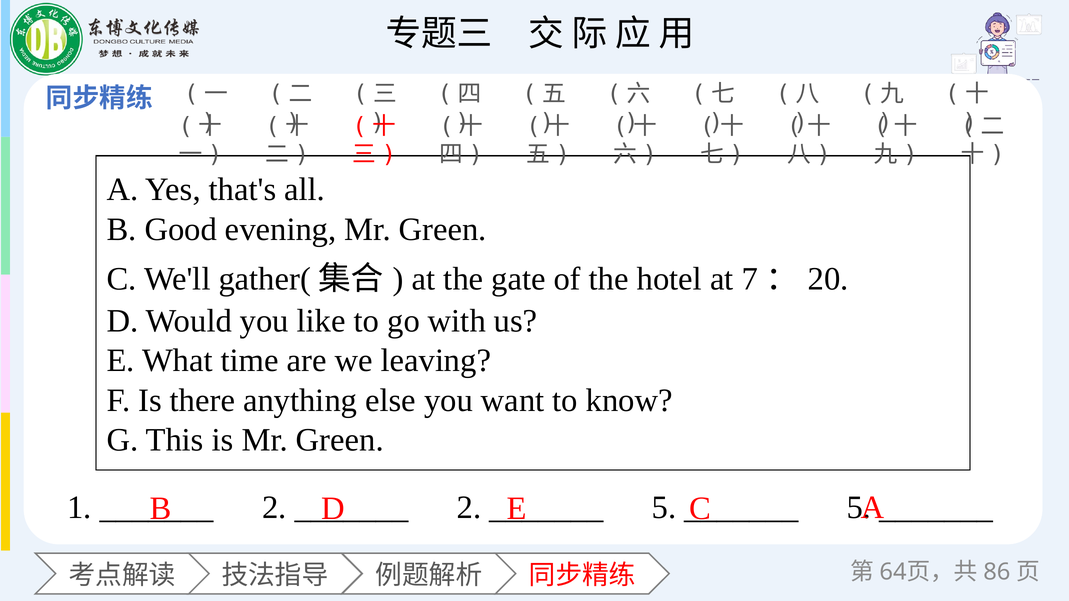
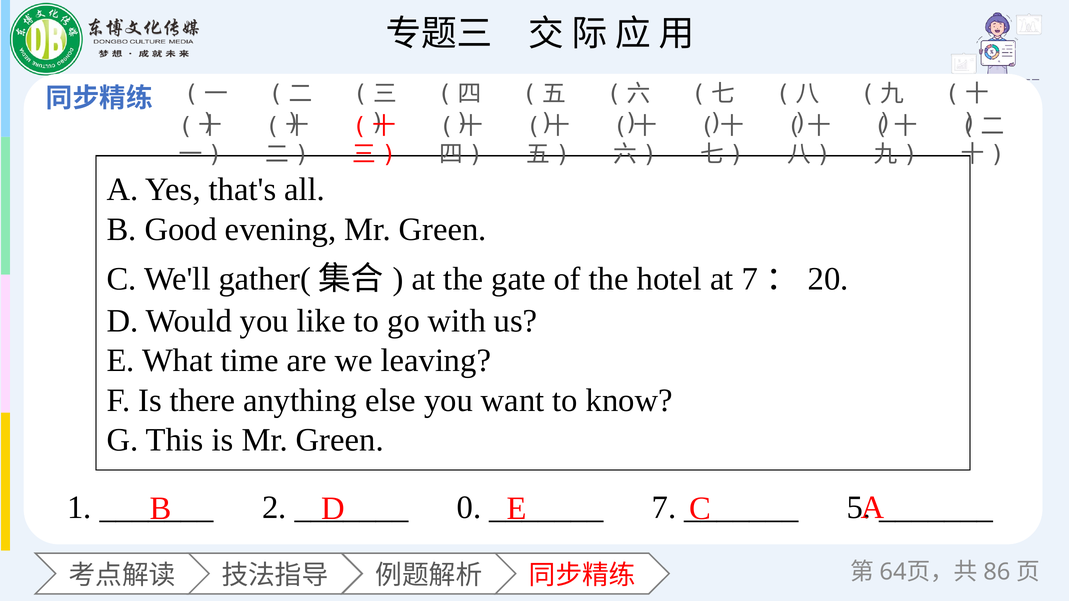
2: 2 -> 0 (469, 508)
5: 5 -> 7 (664, 508)
